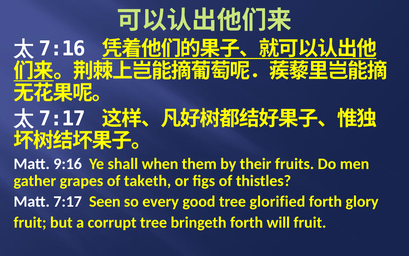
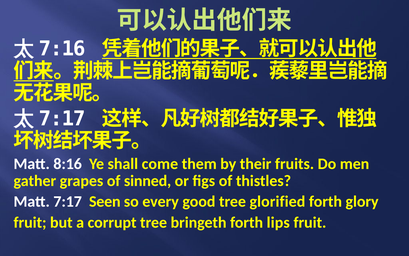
9:16: 9:16 -> 8:16 (68, 164)
when: when -> come (160, 164)
taketh: taketh -> sinned (148, 181)
will: will -> lips (278, 222)
